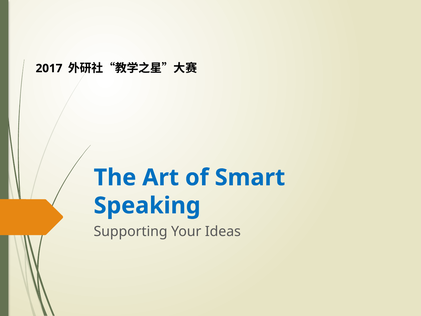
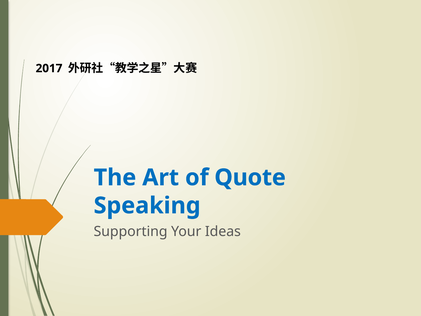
Smart: Smart -> Quote (250, 177)
